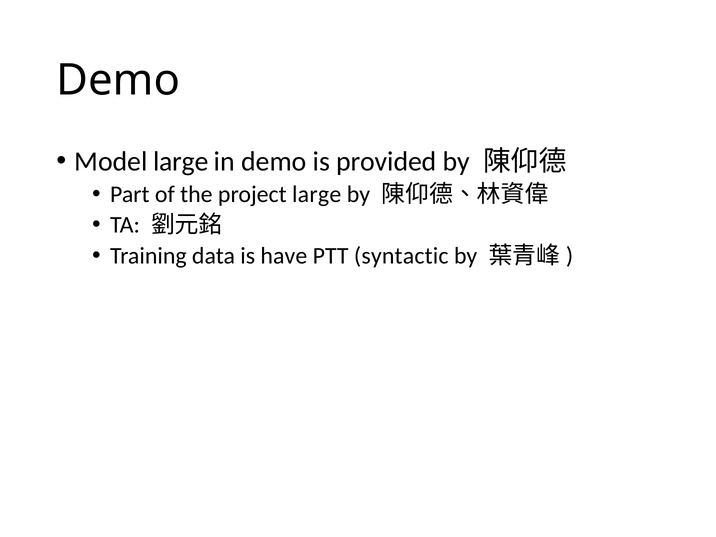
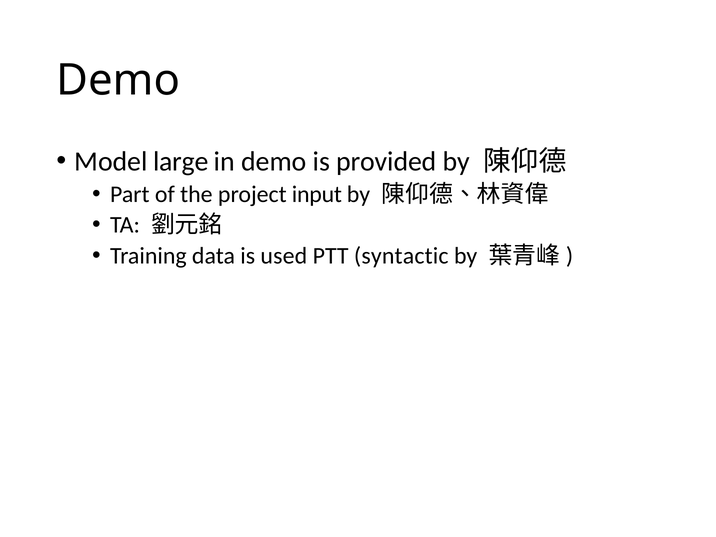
project large: large -> input (317, 194)
have: have -> used (284, 256)
